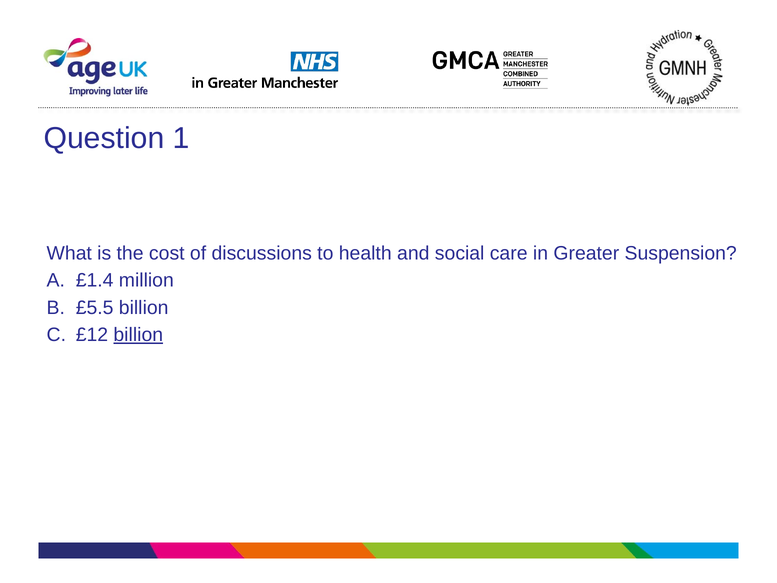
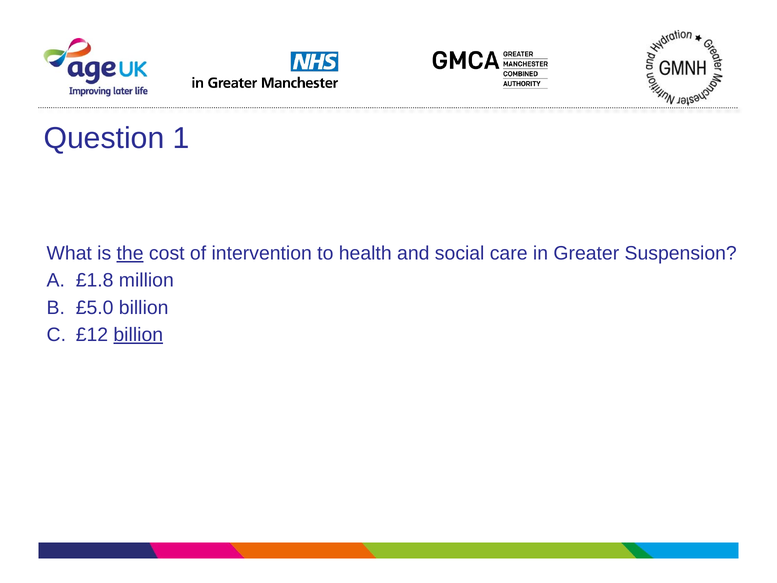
the underline: none -> present (130, 253)
discussions: discussions -> intervention (262, 253)
£1.4: £1.4 -> £1.8 (95, 280)
£5.5: £5.5 -> £5.0 (95, 308)
